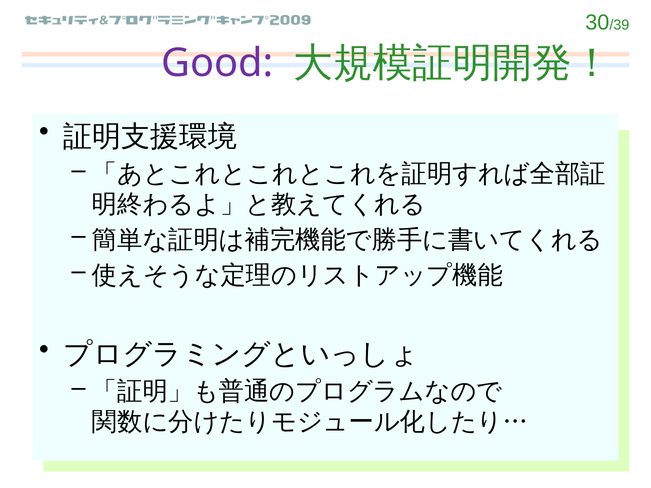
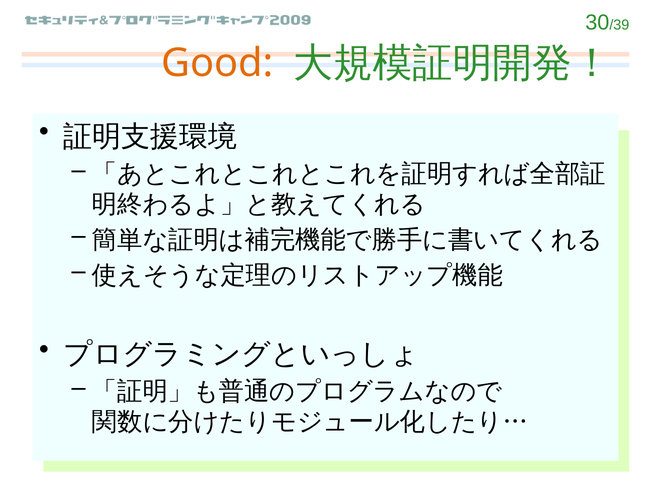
Good colour: purple -> orange (217, 63)
